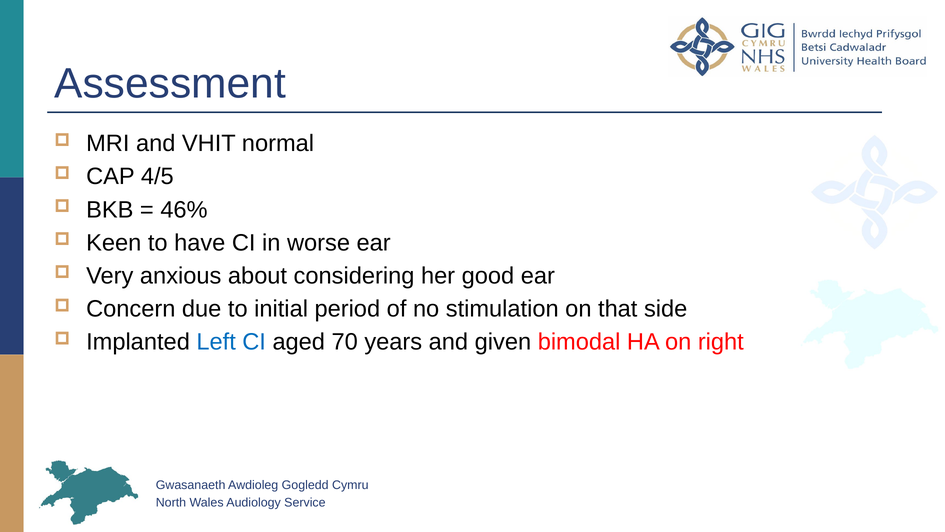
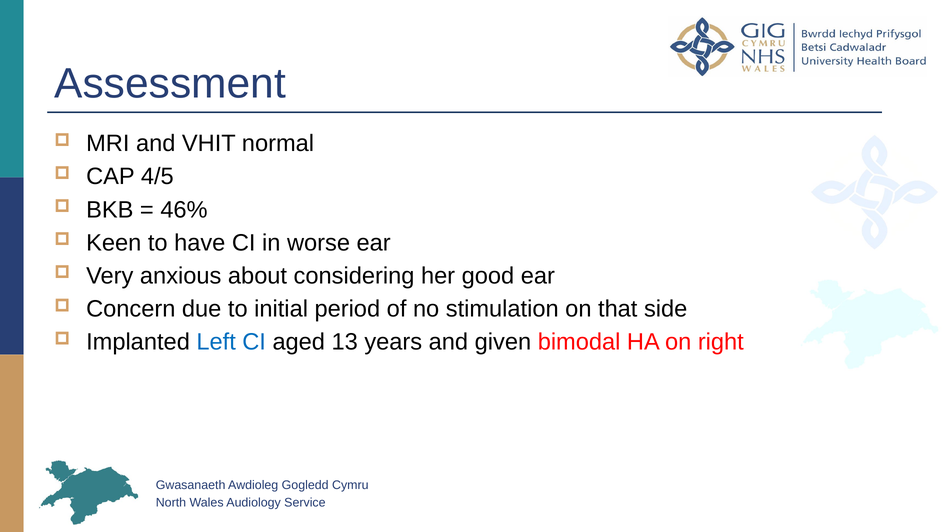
70: 70 -> 13 (345, 342)
